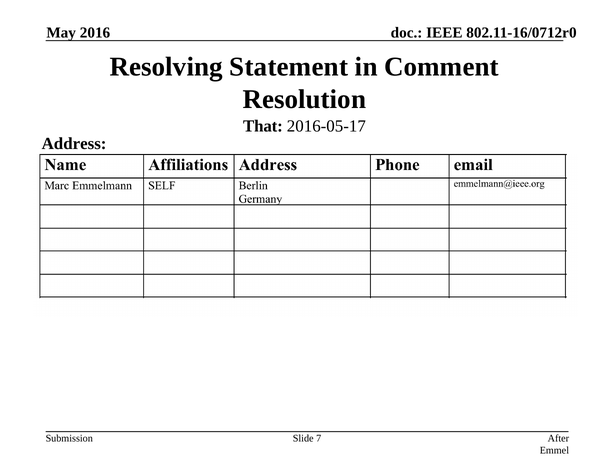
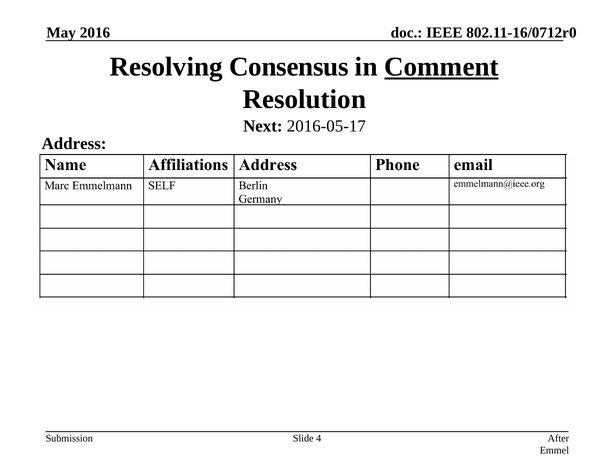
Statement: Statement -> Consensus (289, 67)
Comment underline: none -> present (441, 67)
That: That -> Next (263, 126)
7: 7 -> 4 (319, 438)
